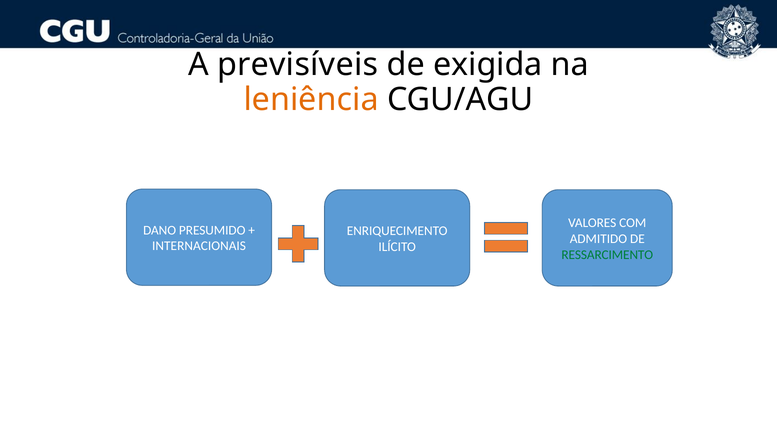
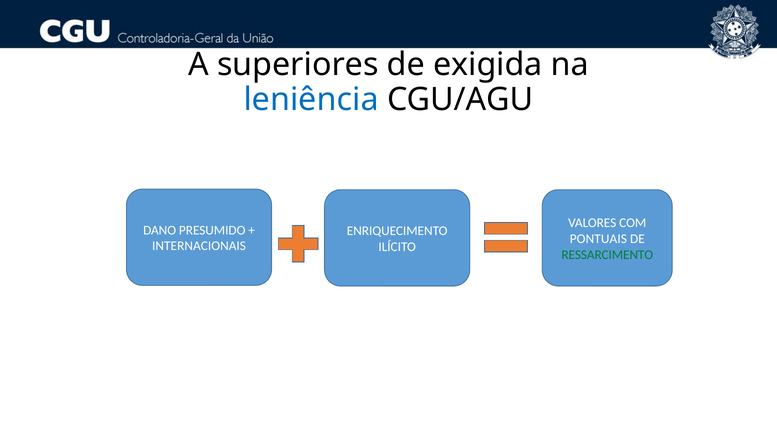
previsíveis: previsíveis -> superiores (298, 65)
leniência colour: orange -> blue (311, 100)
ADMITIDO: ADMITIDO -> PONTUAIS (598, 239)
